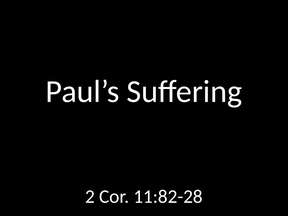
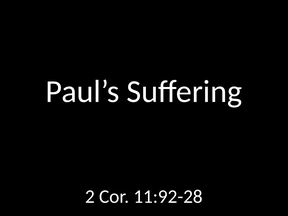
11:82-28: 11:82-28 -> 11:92-28 (168, 197)
